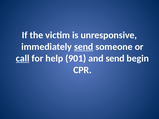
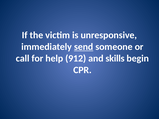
call underline: present -> none (23, 58)
901: 901 -> 912 (76, 58)
and send: send -> skills (115, 58)
